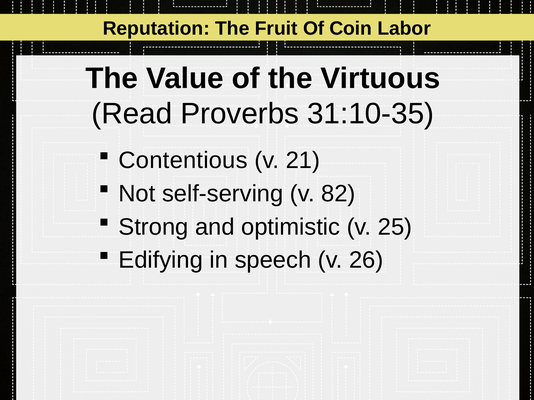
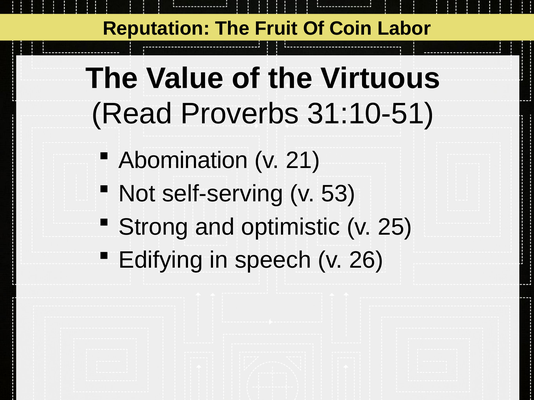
31:10-35: 31:10-35 -> 31:10-51 (371, 114)
Contentious: Contentious -> Abomination (183, 161)
82: 82 -> 53 (338, 194)
